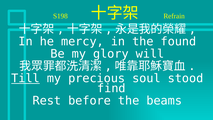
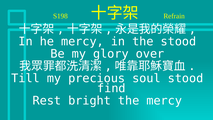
the found: found -> stood (178, 41)
will: will -> over (150, 54)
Till underline: present -> none (26, 78)
before: before -> bright (90, 101)
the beams: beams -> mercy (164, 101)
